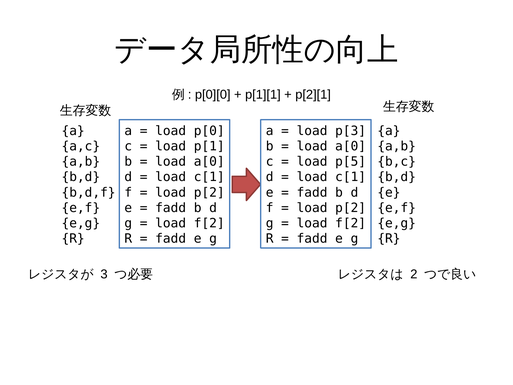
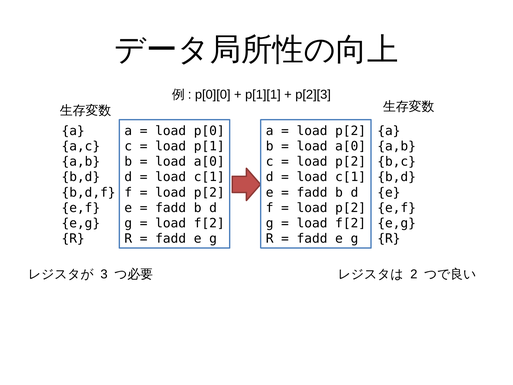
p[2][1: p[2][1 -> p[2][3 (313, 94)
p[3: p[3 -> p[2 (351, 131)
p[5: p[5 -> p[2 (351, 162)
